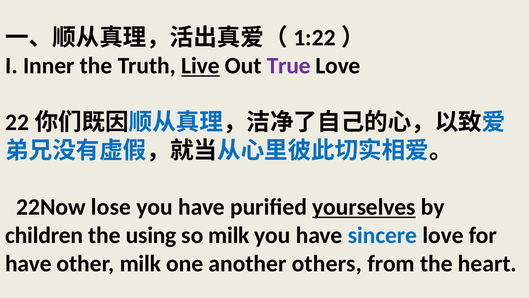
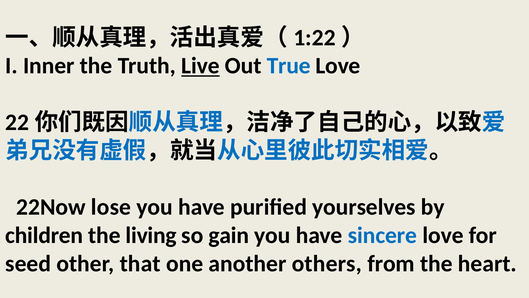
True colour: purple -> blue (289, 66)
yourselves underline: present -> none (364, 207)
using: using -> living (151, 235)
so milk: milk -> gain (229, 235)
have: have -> seed (28, 263)
other milk: milk -> that (140, 263)
